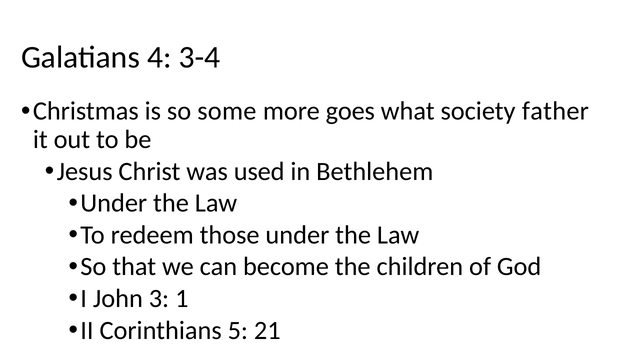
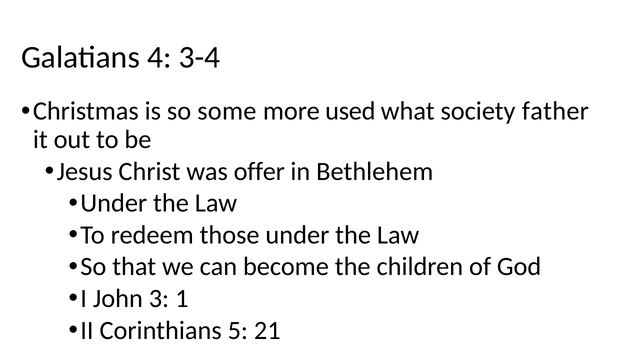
goes: goes -> used (350, 111)
used: used -> offer (259, 171)
